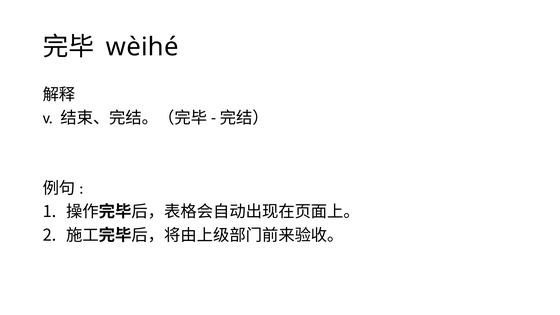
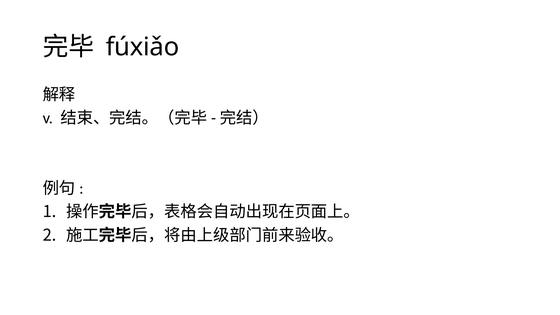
wèihé: wèihé -> fúxiǎo (142, 47)
